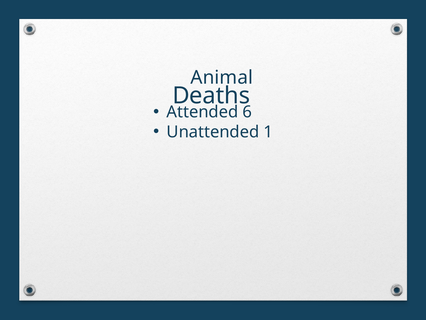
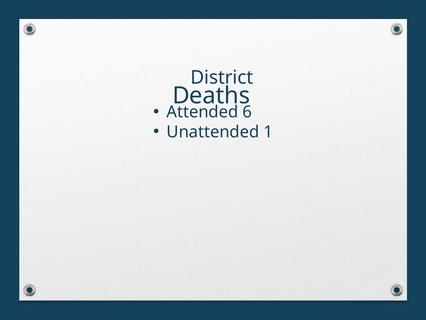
Animal: Animal -> District (222, 77)
